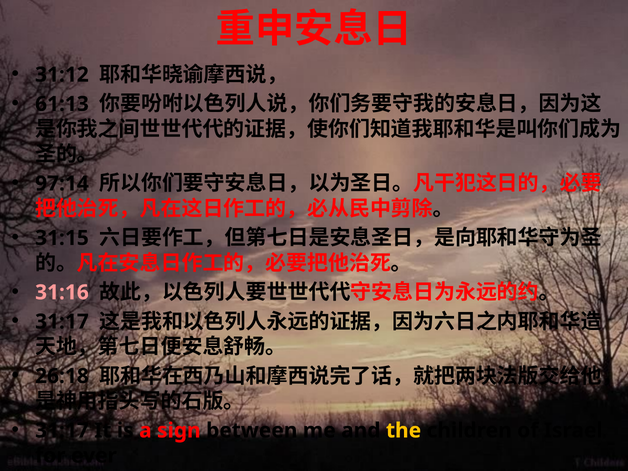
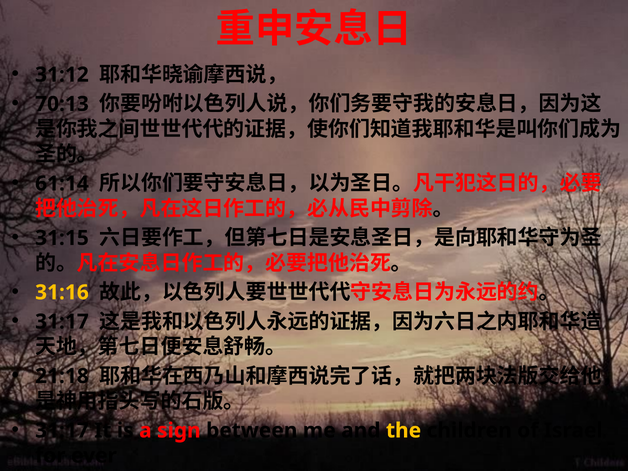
61:13: 61:13 -> 70:13 (62, 104)
97:14: 97:14 -> 61:14 (62, 184)
31:16 colour: pink -> yellow (62, 292)
26:18: 26:18 -> 21:18 (62, 376)
